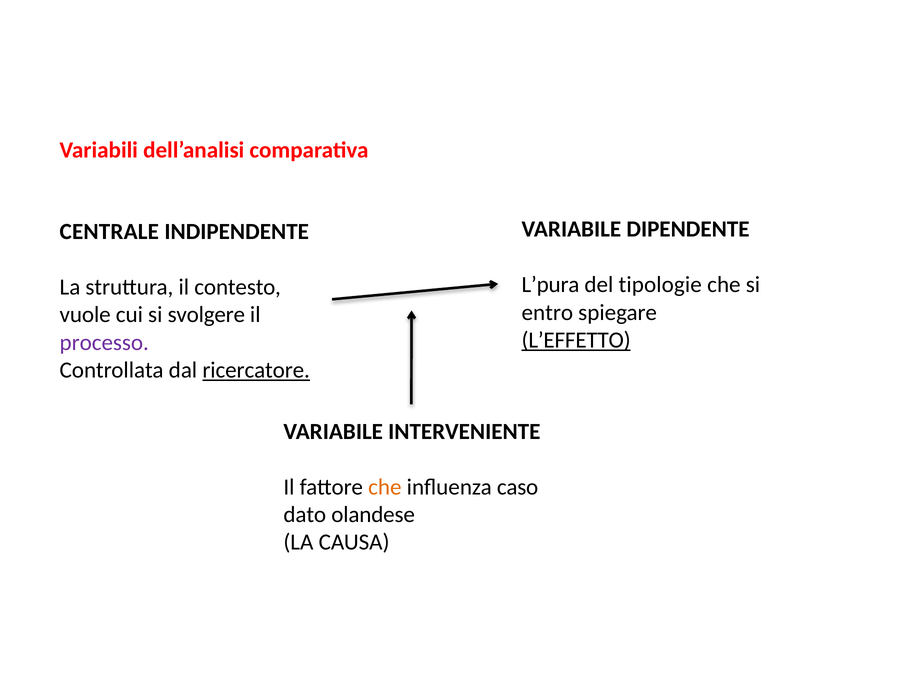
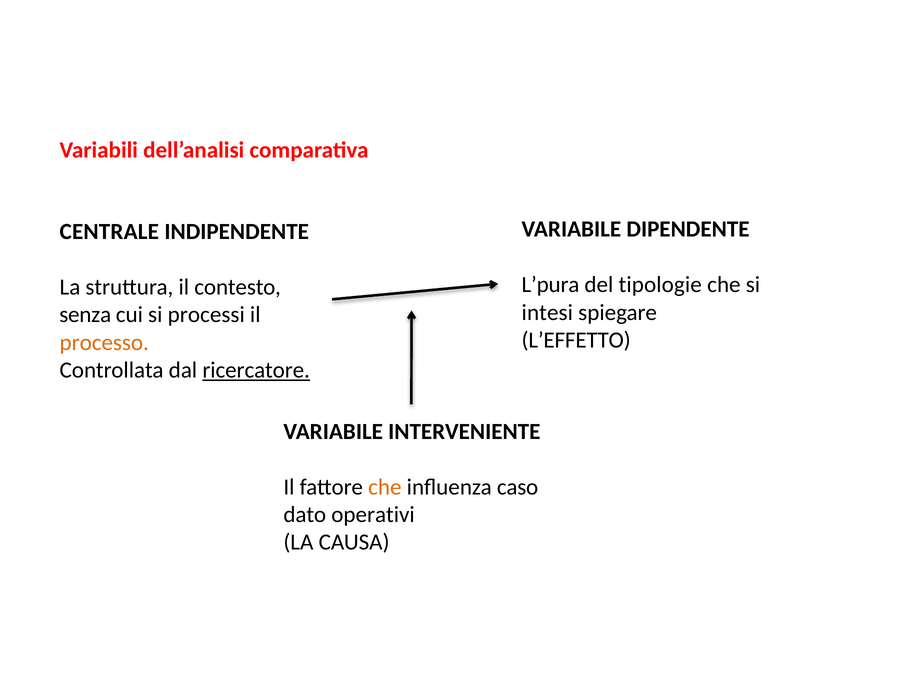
entro: entro -> intesi (547, 313)
vuole: vuole -> senza (85, 315)
svolgere: svolgere -> processi (206, 315)
L’EFFETTO underline: present -> none (576, 340)
processo colour: purple -> orange (104, 343)
olandese: olandese -> operativi (373, 515)
